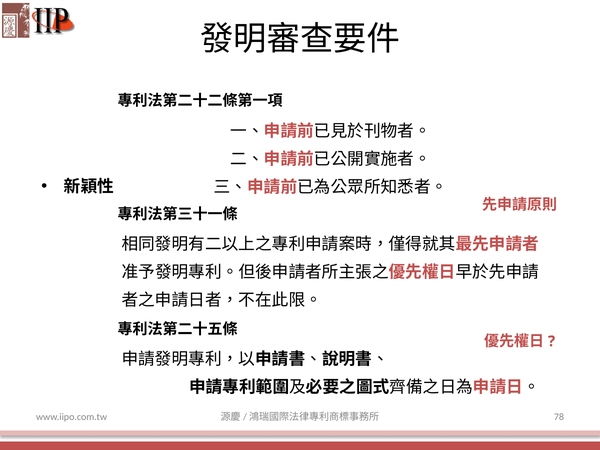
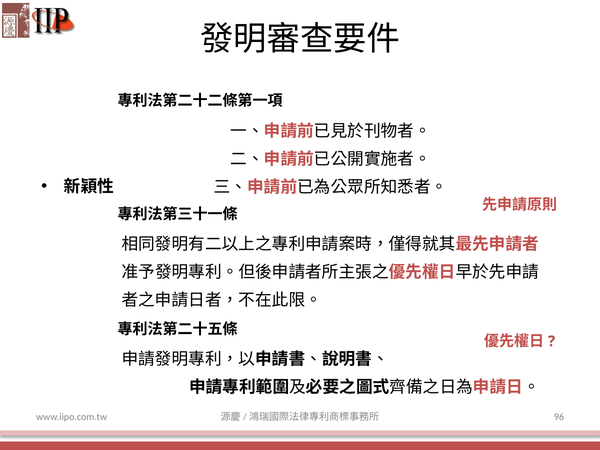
78: 78 -> 96 (559, 417)
